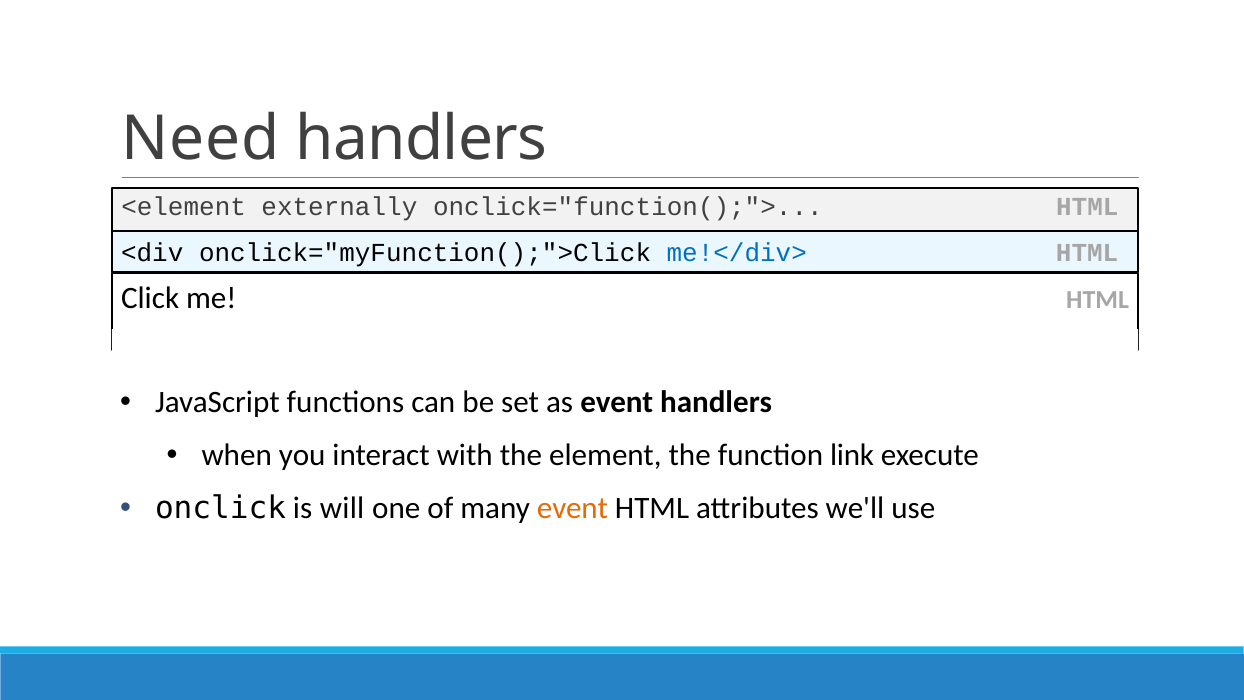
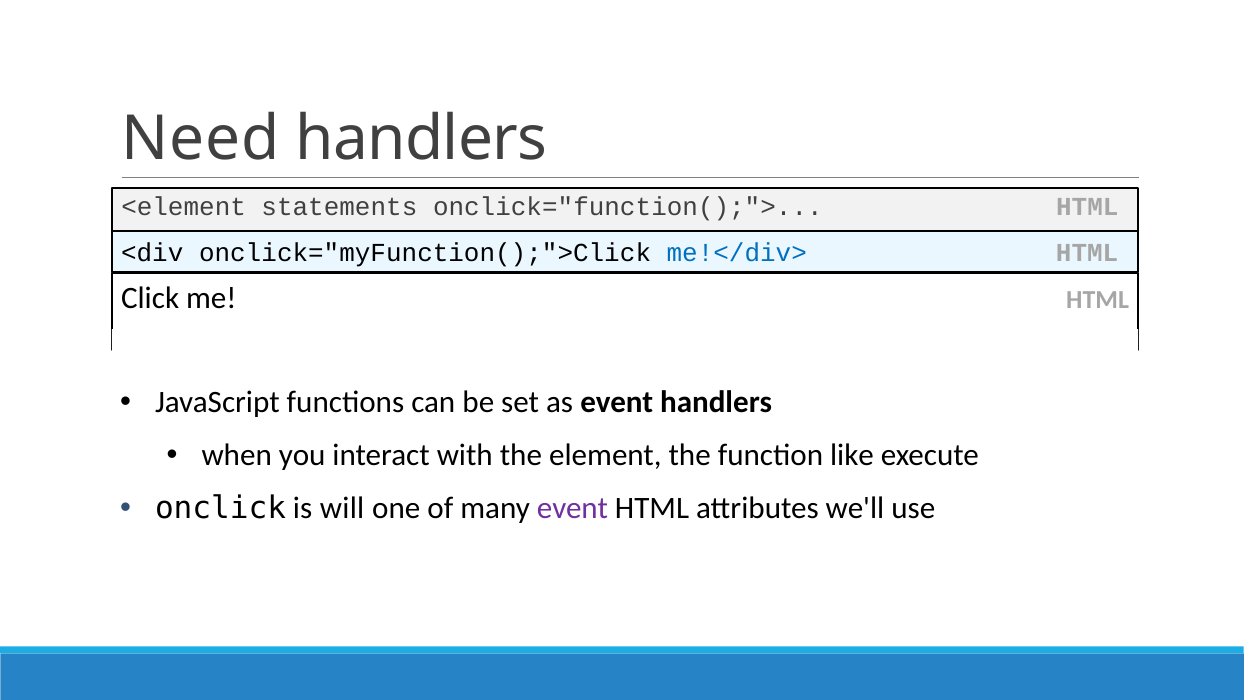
externally: externally -> statements (339, 207)
link: link -> like (852, 455)
event colour: orange -> purple (572, 508)
